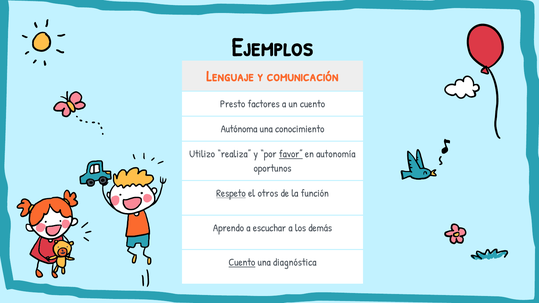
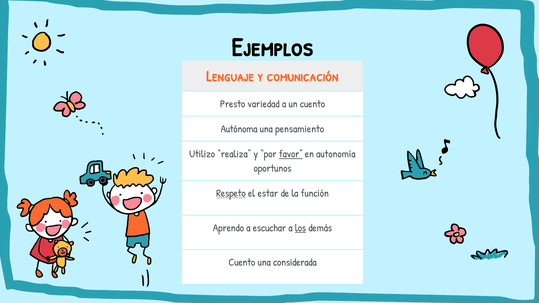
factores: factores -> variedad (264, 104)
conocimiento: conocimiento -> pensamiento (300, 129)
otros: otros -> estar (268, 193)
los underline: none -> present (300, 228)
Cuento underline: present -> none (242, 263)
diagnóstica: diagnóstica -> considerada (295, 263)
